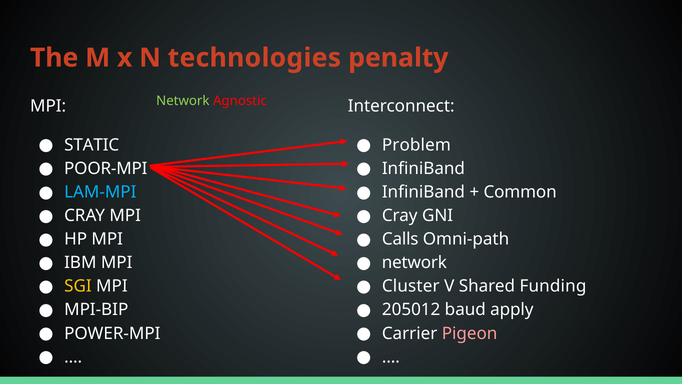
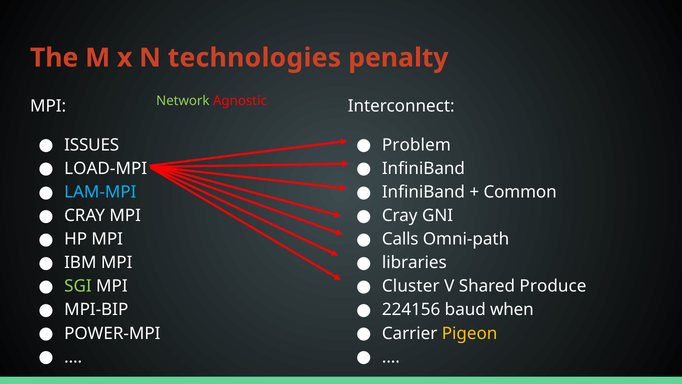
STATIC: STATIC -> ISSUES (92, 145)
POOR-MPI: POOR-MPI -> LOAD-MPI (106, 168)
network: network -> libraries (414, 263)
SGI colour: yellow -> light green (78, 286)
Funding: Funding -> Produce (553, 286)
205012: 205012 -> 224156 (411, 310)
apply: apply -> when (512, 310)
Pigeon colour: pink -> yellow (470, 333)
